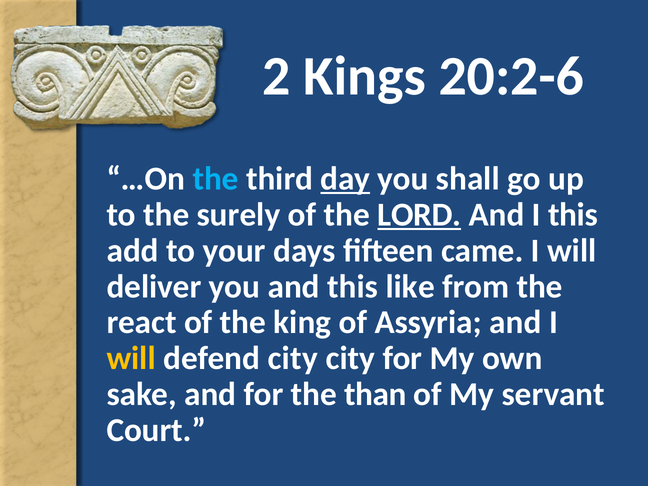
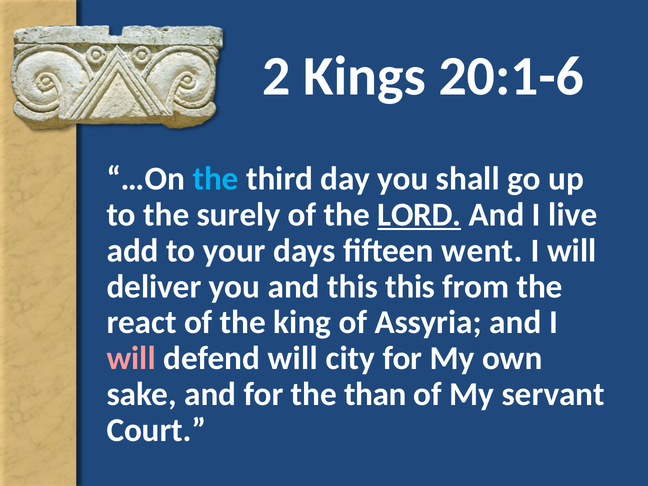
20:2-6: 20:2-6 -> 20:1-6 (511, 76)
day underline: present -> none (345, 179)
I this: this -> live (573, 215)
came: came -> went (482, 251)
this like: like -> this (410, 287)
will colour: yellow -> pink (131, 358)
defend city: city -> will (293, 358)
